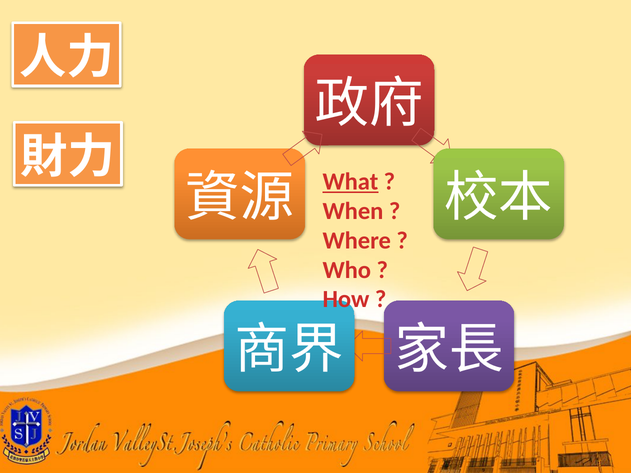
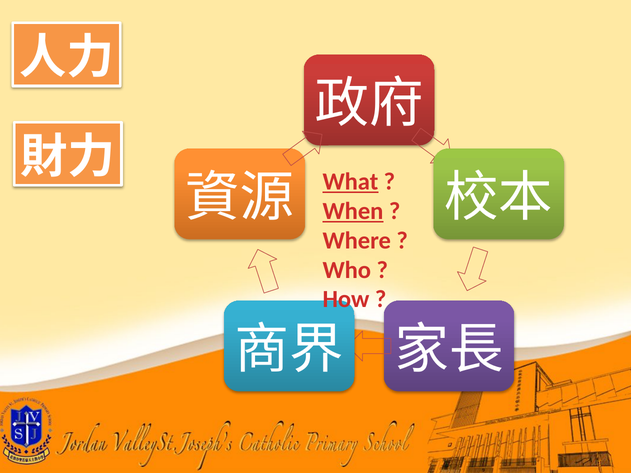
When underline: none -> present (353, 211)
